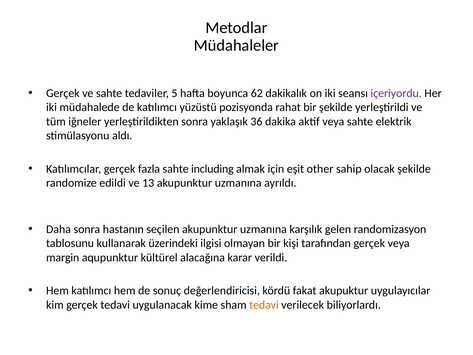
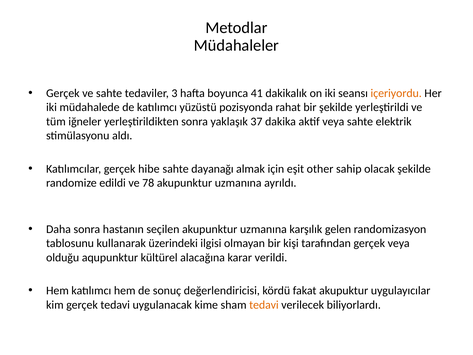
5: 5 -> 3 (174, 93)
62: 62 -> 41 (257, 93)
içeriyordu colour: purple -> orange (396, 93)
36: 36 -> 37 (256, 121)
fazla: fazla -> hibe (149, 169)
including: including -> dayanağı (212, 169)
13: 13 -> 78 (148, 183)
margin: margin -> olduğu (63, 257)
